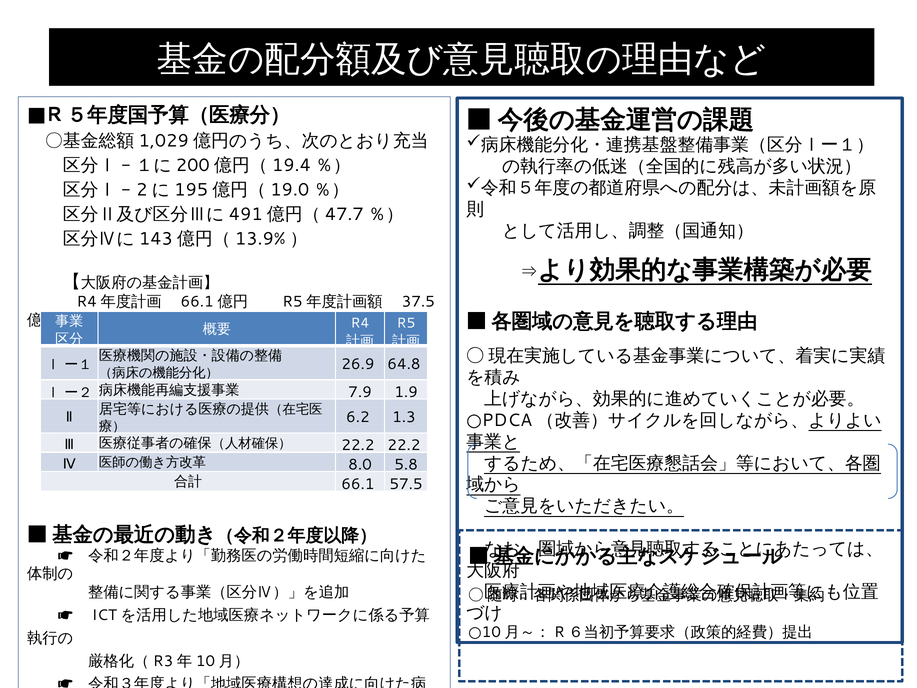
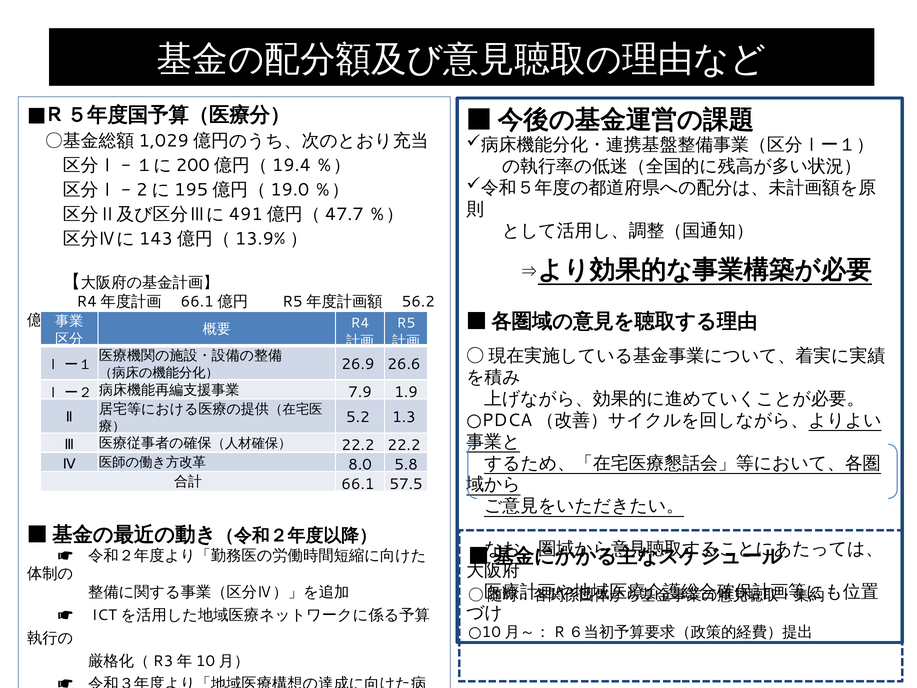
37.5: 37.5 -> 56.2 (418, 302)
64.8: 64.8 -> 26.6 (404, 364)
6.2: 6.2 -> 5.2 (358, 417)
